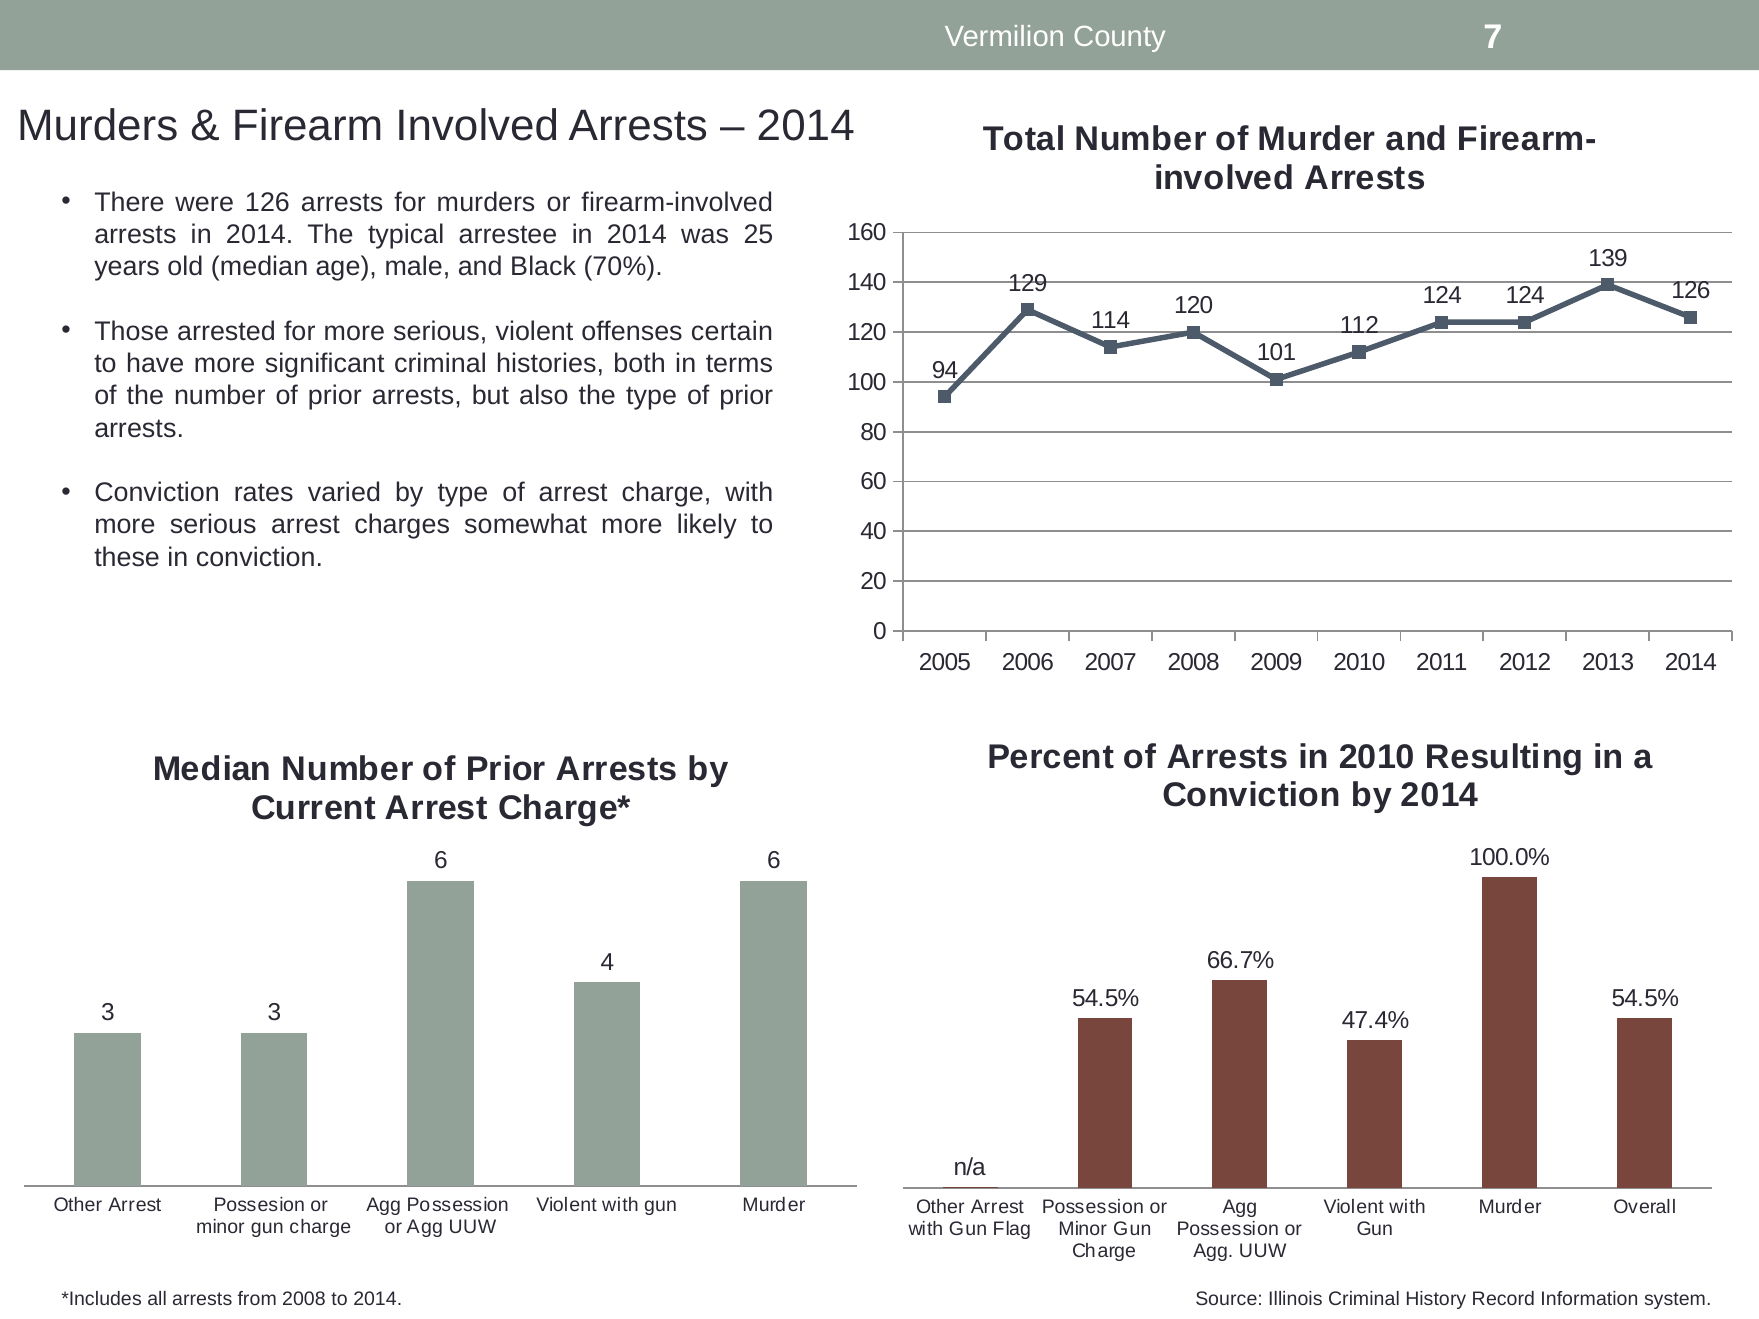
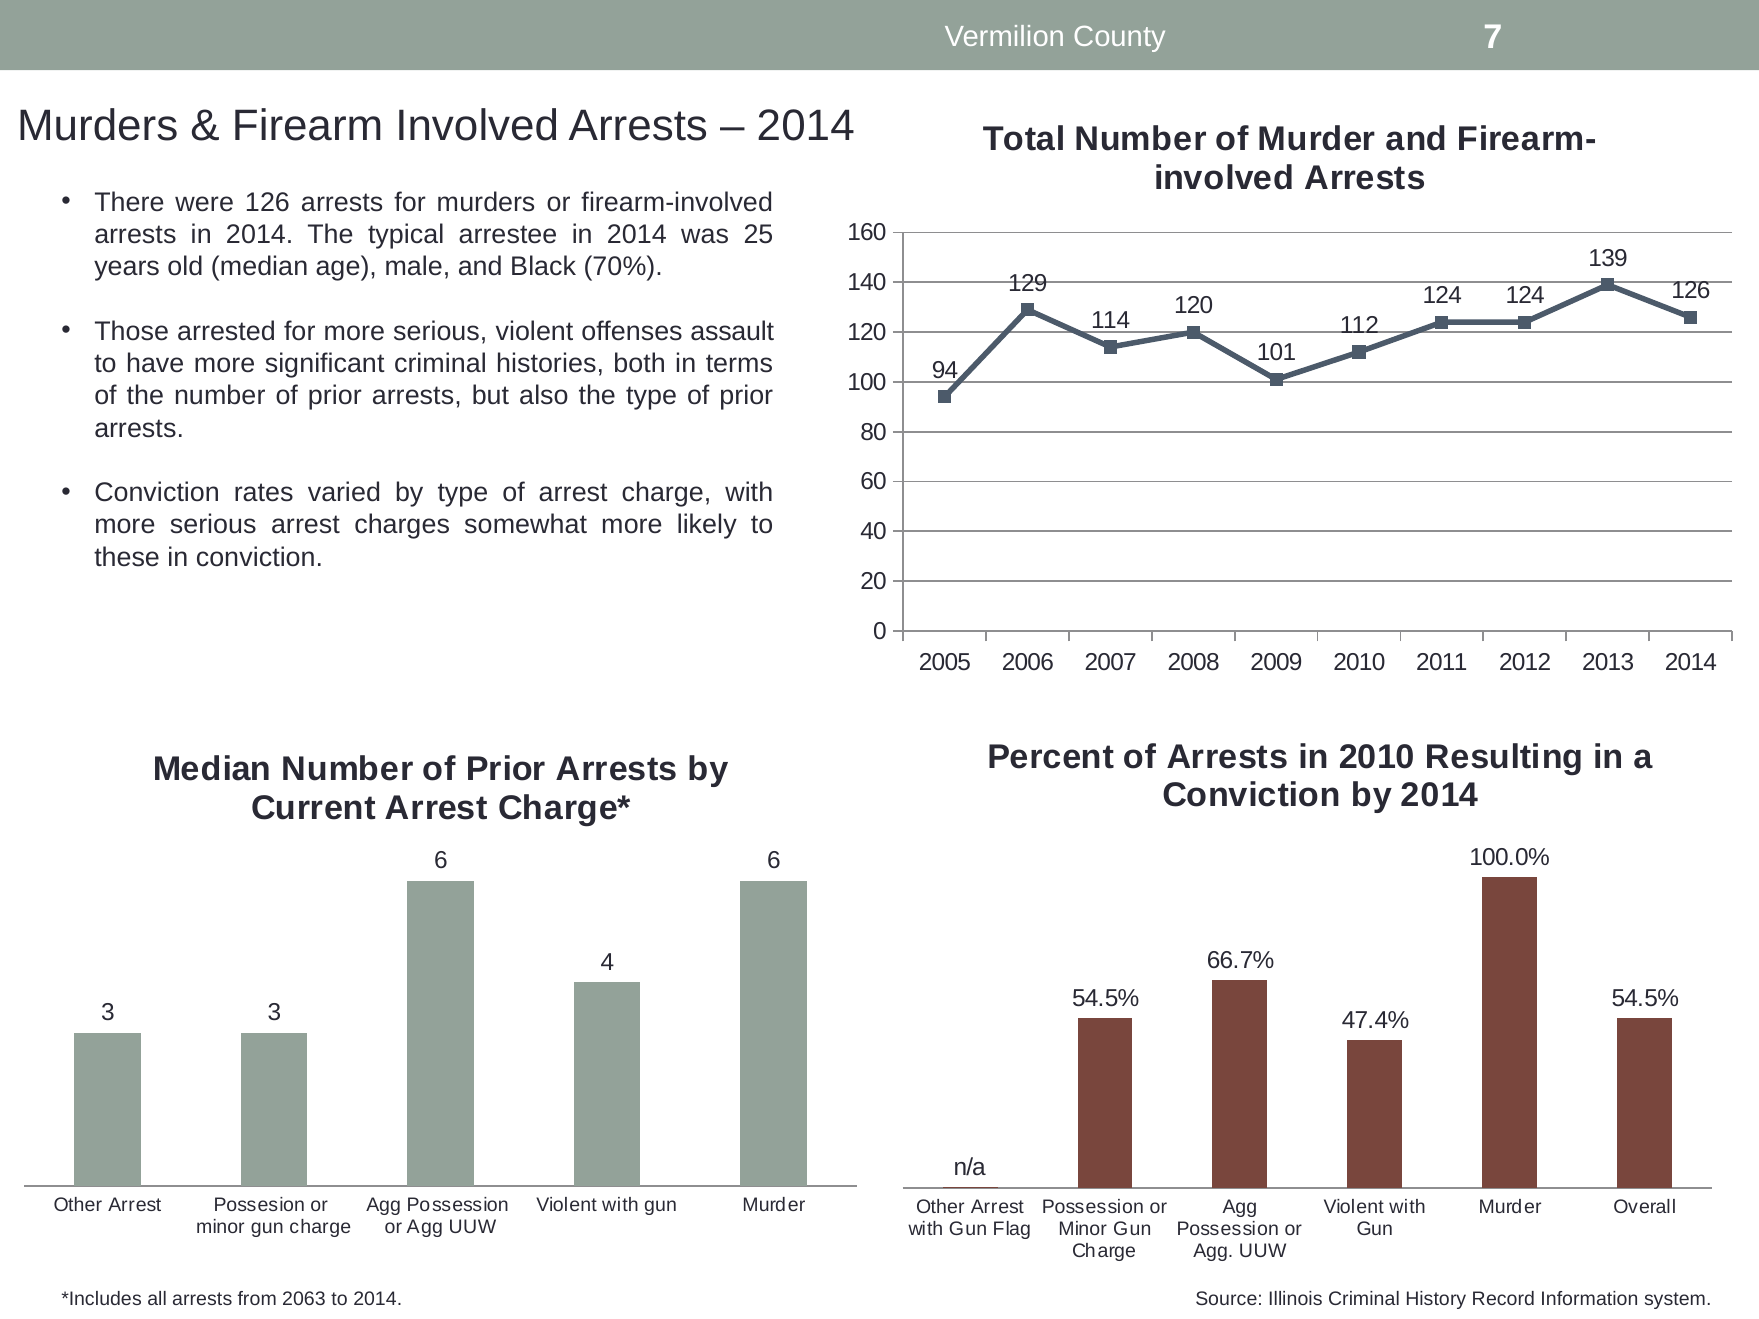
certain: certain -> assault (732, 332)
from 2008: 2008 -> 2063 (304, 1300)
